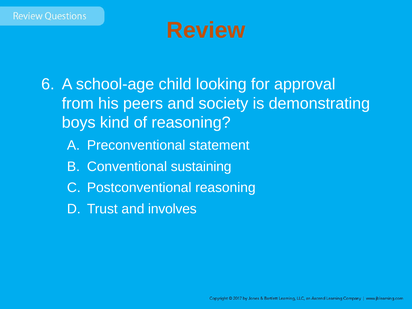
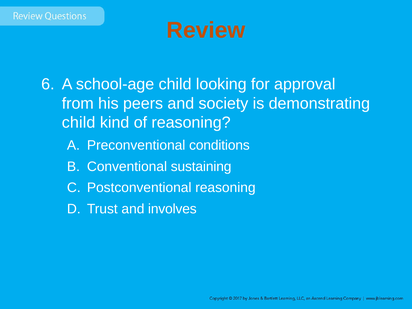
boys: boys -> child (79, 123)
statement: statement -> conditions (219, 145)
